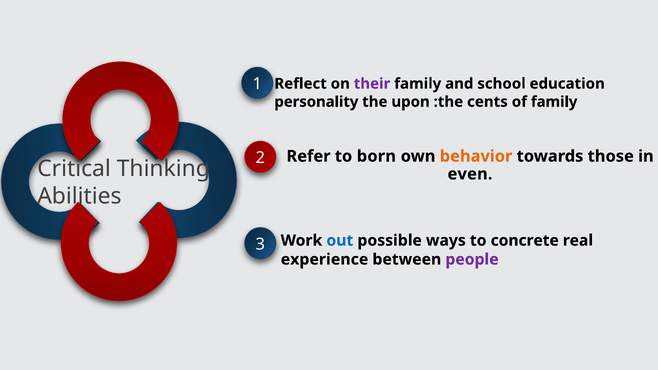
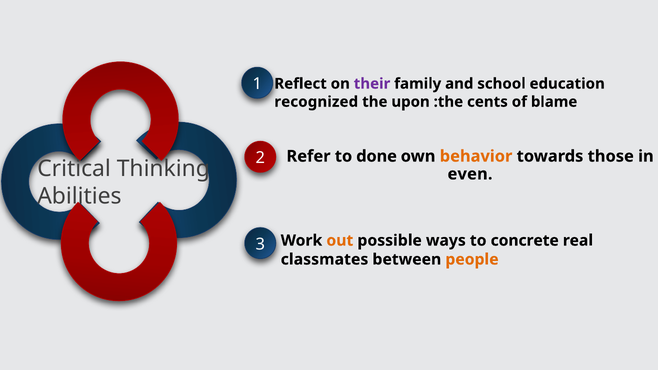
personality: personality -> recognized (316, 102)
of family: family -> blame (554, 102)
born: born -> done (377, 156)
out colour: blue -> orange (340, 241)
experience: experience -> classmates (325, 260)
people colour: purple -> orange (472, 260)
